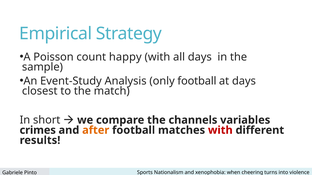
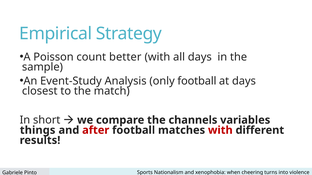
happy: happy -> better (125, 57)
crimes: crimes -> things (38, 131)
after colour: orange -> red (96, 131)
